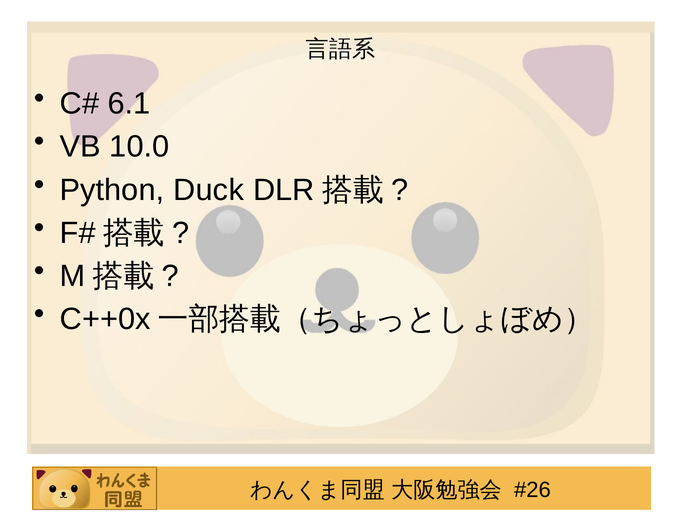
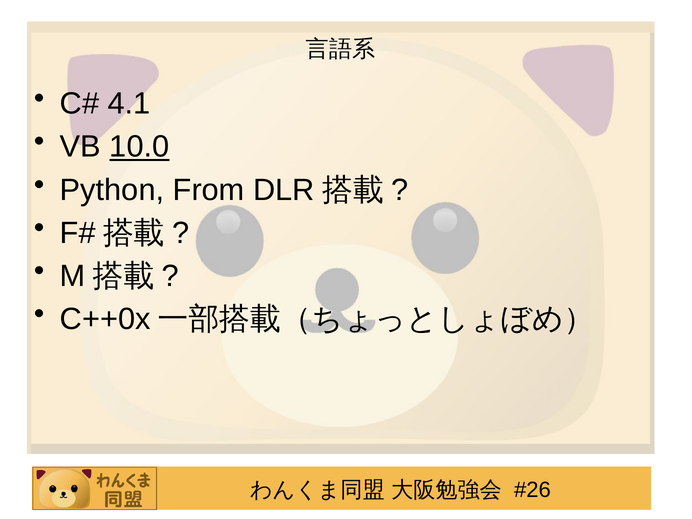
6.1: 6.1 -> 4.1 (129, 104)
10.0 underline: none -> present (139, 147)
Duck: Duck -> From (209, 190)
